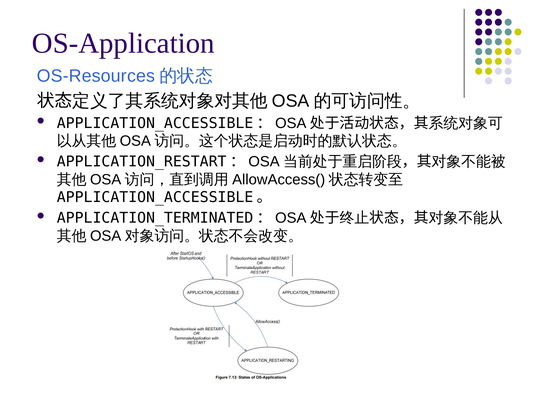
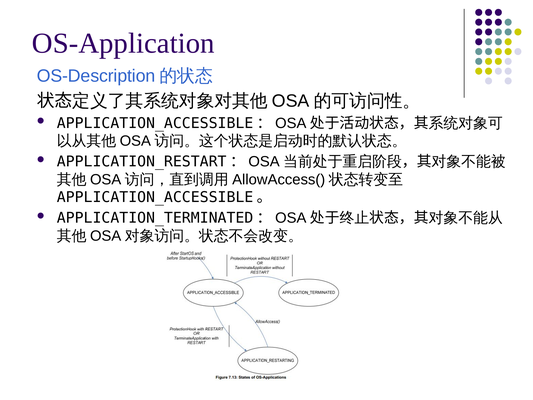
OS-Resources: OS-Resources -> OS-Description (96, 76)
